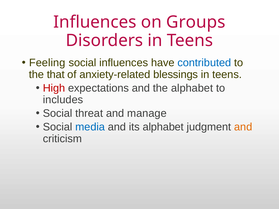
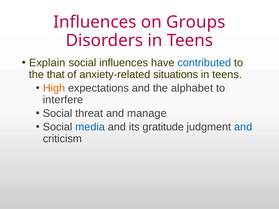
Feeling: Feeling -> Explain (47, 63)
blessings: blessings -> situations (176, 75)
High colour: red -> orange (54, 88)
includes: includes -> interfere (63, 100)
its alphabet: alphabet -> gratitude (163, 127)
and colour: orange -> blue (243, 127)
